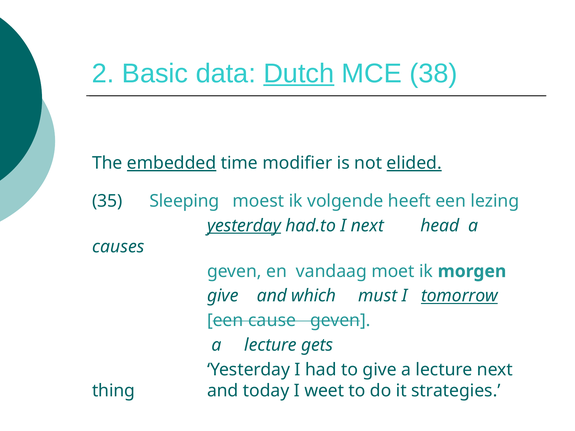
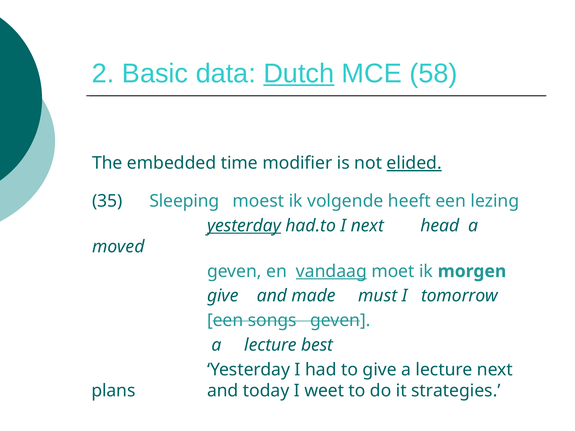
38: 38 -> 58 (433, 74)
embedded underline: present -> none (172, 163)
causes: causes -> moved (118, 247)
vandaag underline: none -> present (331, 271)
which: which -> made (314, 296)
tomorrow underline: present -> none (460, 296)
cause: cause -> songs (272, 321)
gets: gets -> best (317, 345)
thing: thing -> plans (114, 391)
